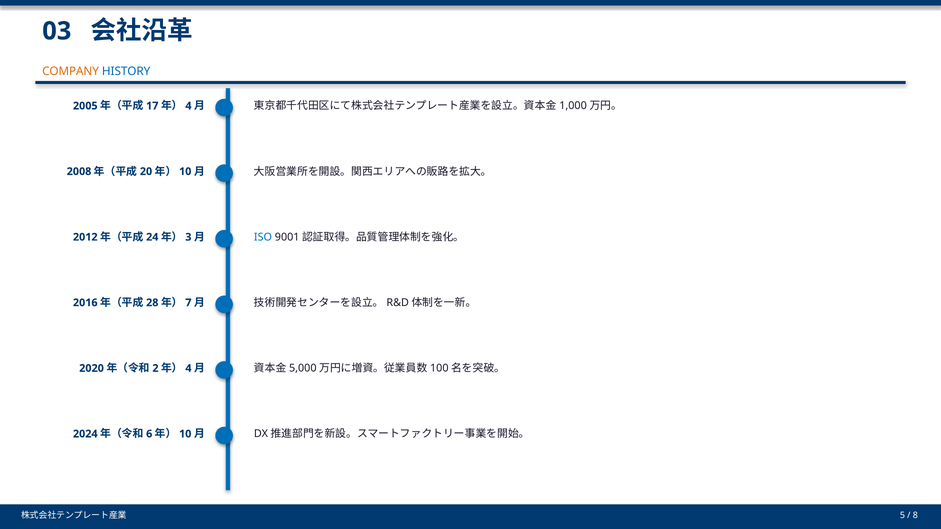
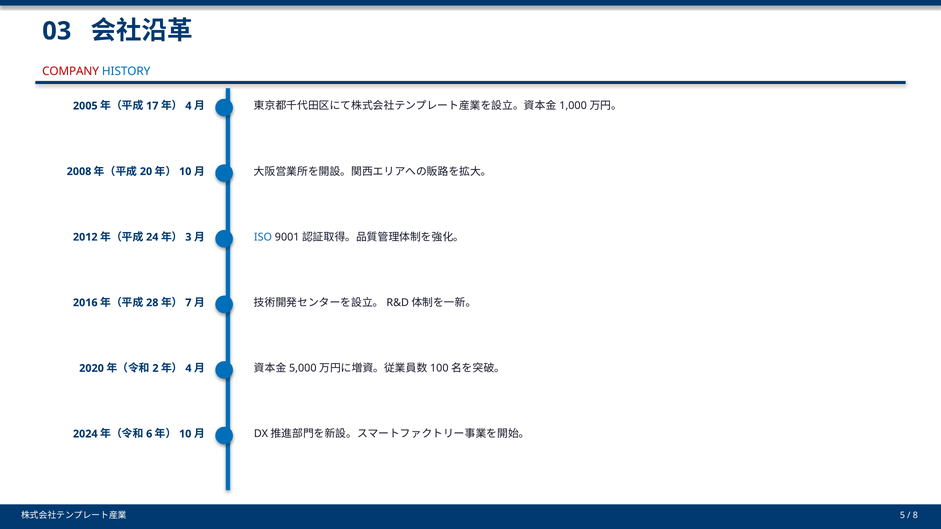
COMPANY colour: orange -> red (71, 71)
